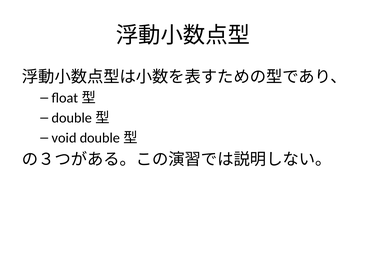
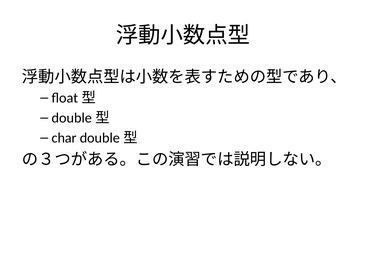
void: void -> char (64, 138)
